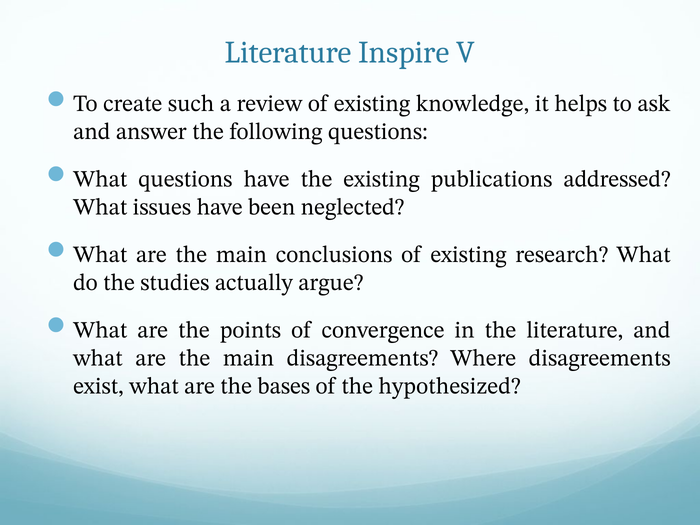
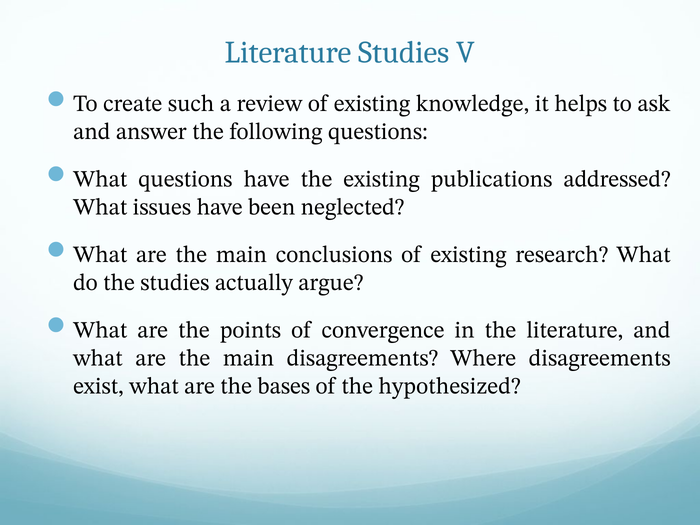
Literature Inspire: Inspire -> Studies (404, 52)
